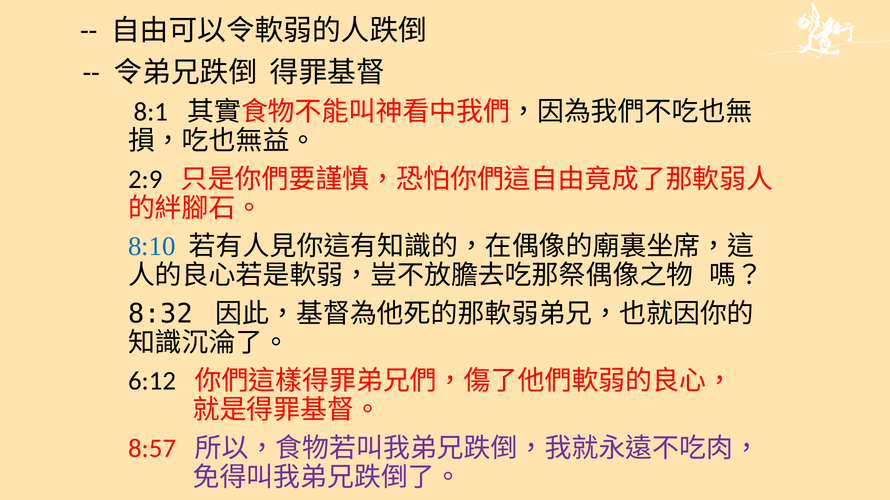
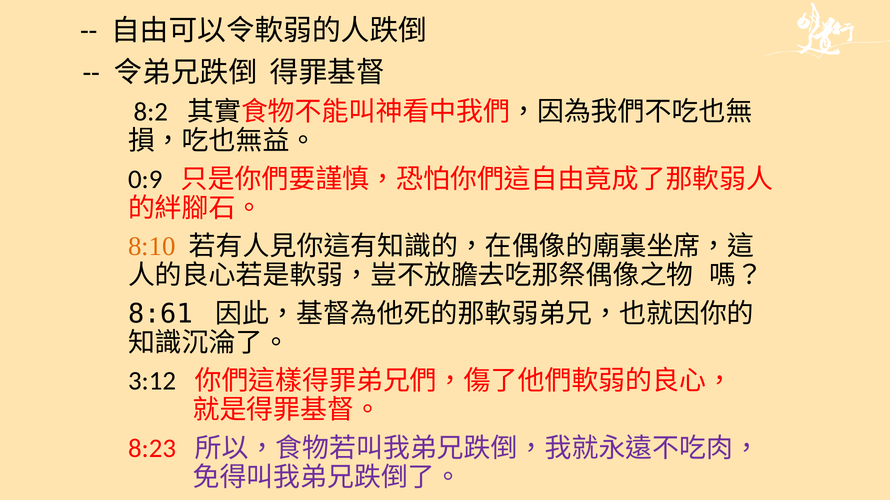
8:1: 8:1 -> 8:2 (151, 112)
2:9: 2:9 -> 0:9 (145, 180)
8:10 colour: blue -> orange (152, 247)
8:32: 8:32 -> 8:61 (160, 314)
6:12: 6:12 -> 3:12 (152, 382)
8:57: 8:57 -> 8:23 (152, 449)
